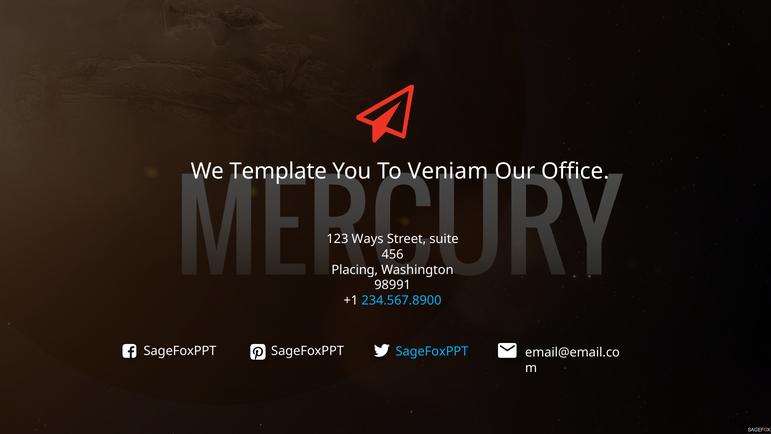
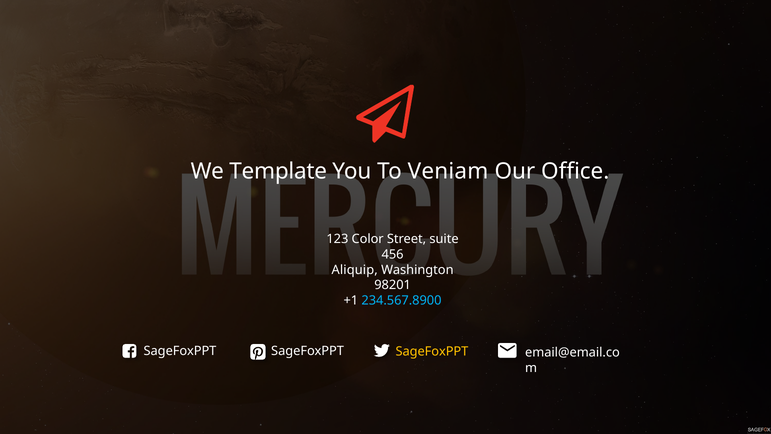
Ways: Ways -> Color (368, 239)
Placing: Placing -> Aliquip (355, 270)
98991: 98991 -> 98201 (393, 285)
SageFoxPPT colour: light blue -> yellow (432, 351)
